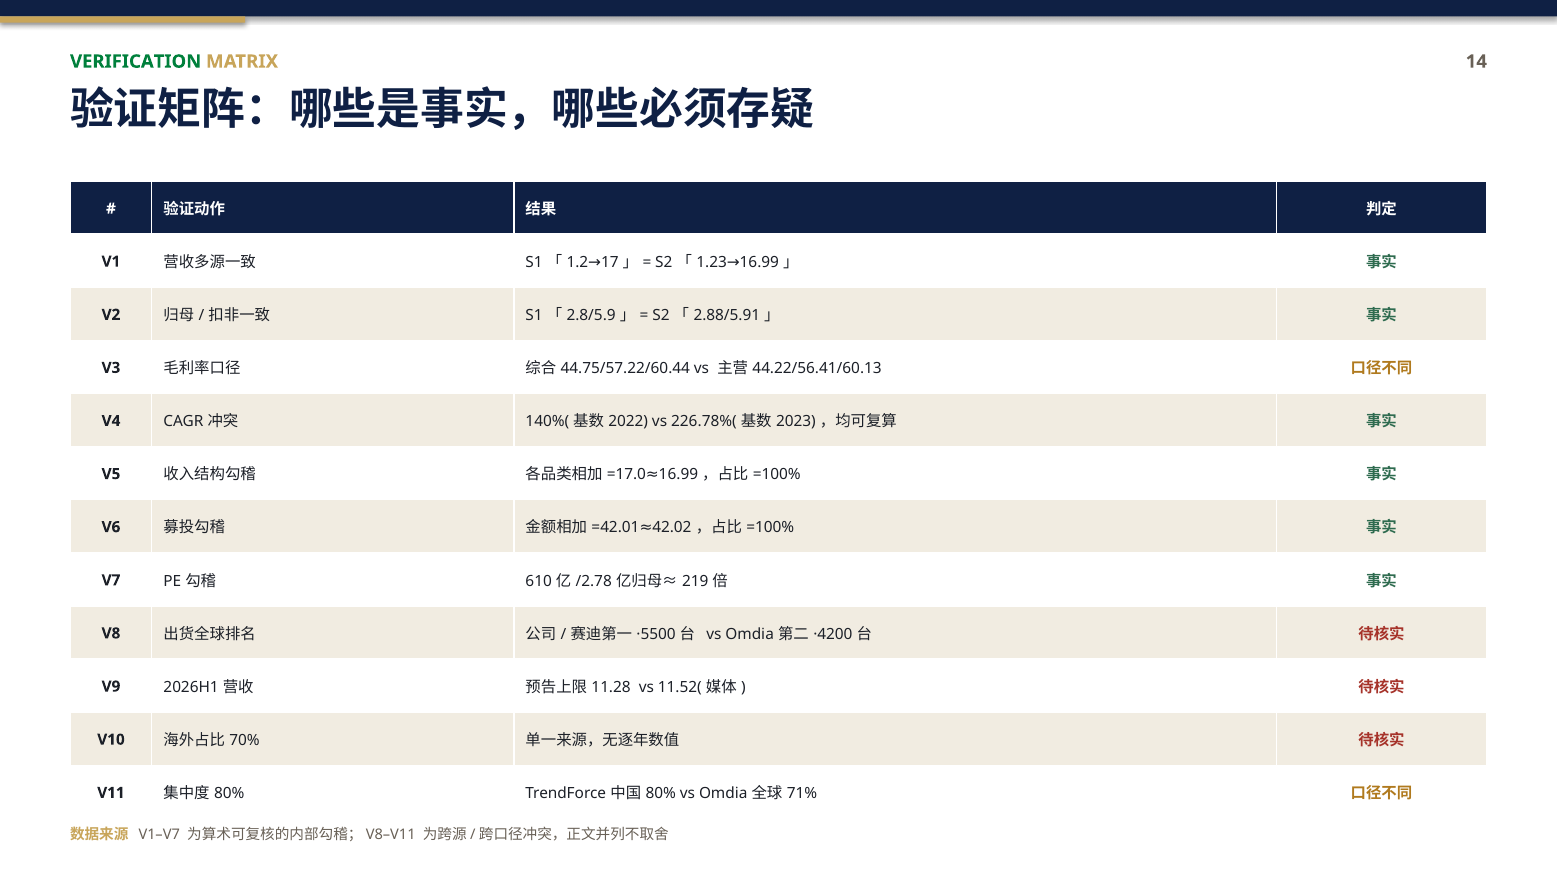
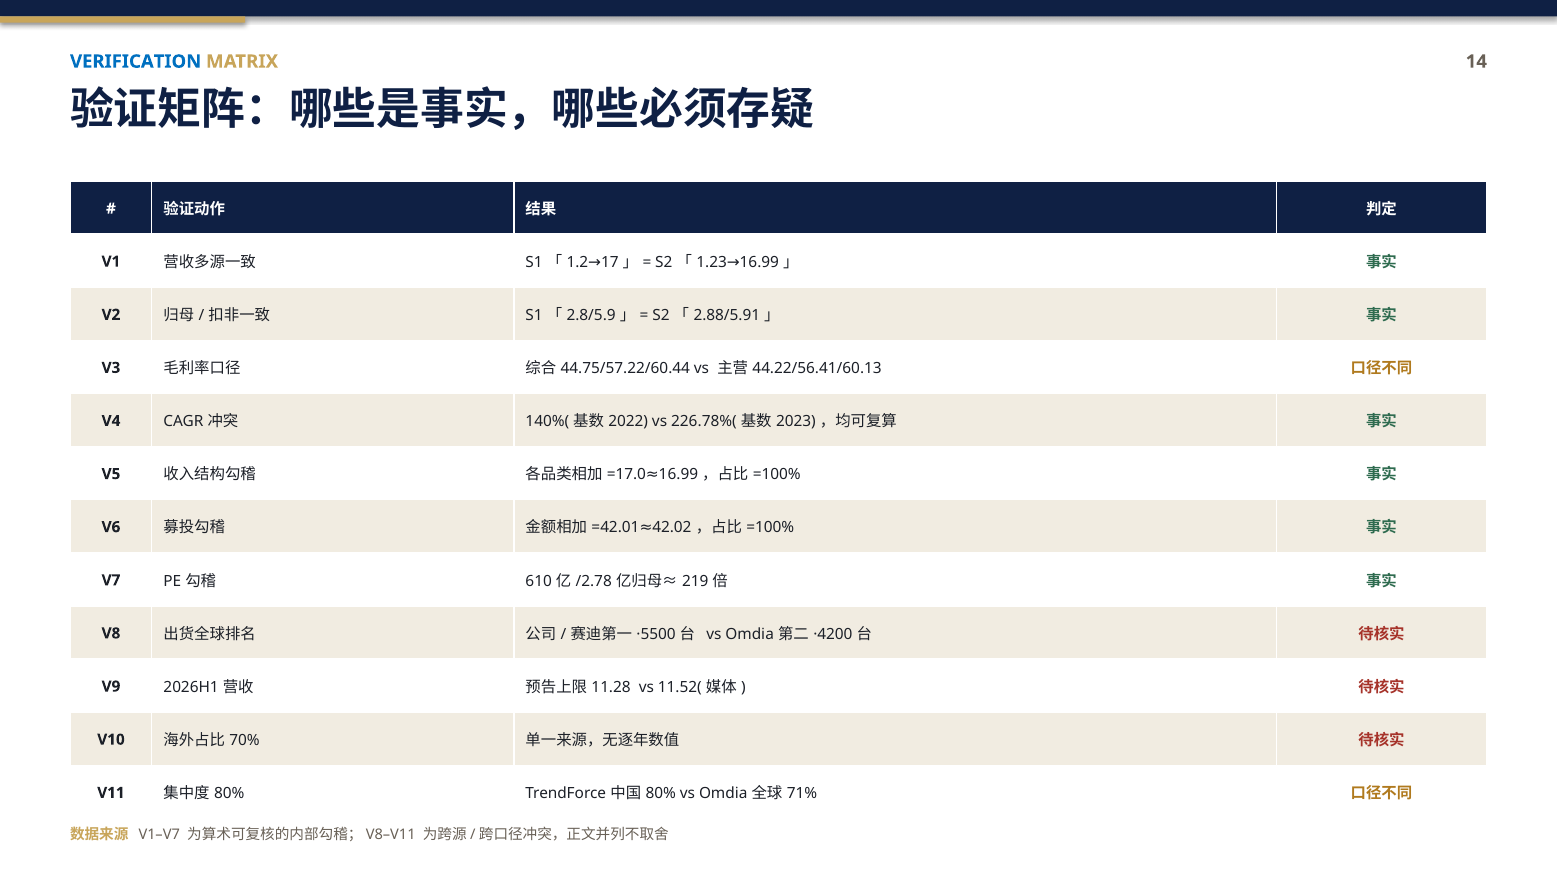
VERIFICATION colour: green -> blue (136, 62)
